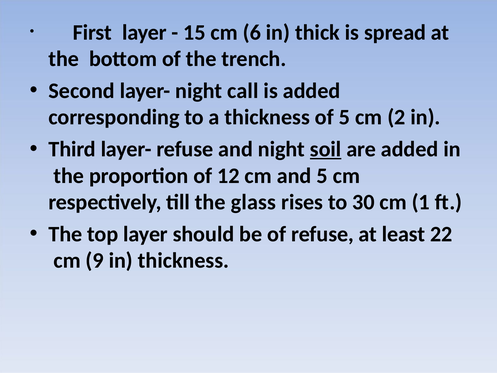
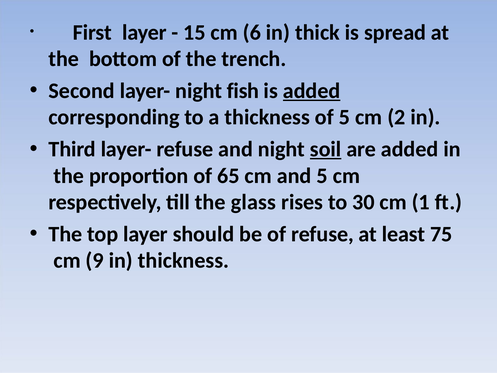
call: call -> fish (243, 91)
added underline: none -> present (312, 91)
12: 12 -> 65 (228, 176)
22: 22 -> 75 (441, 234)
